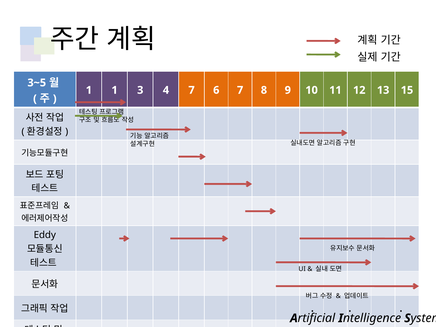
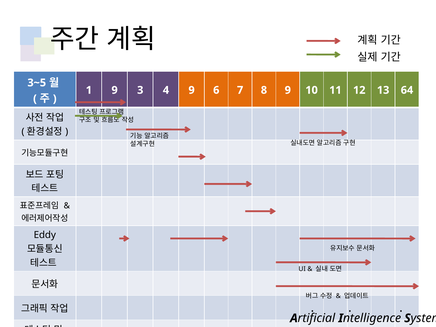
1 1: 1 -> 9 (115, 90)
4 7: 7 -> 9 (192, 90)
15: 15 -> 64 (407, 90)
